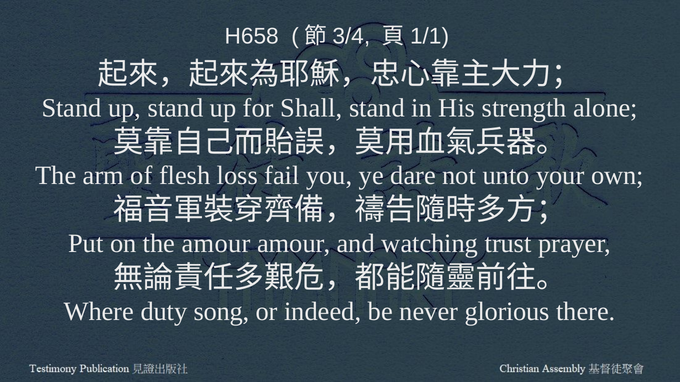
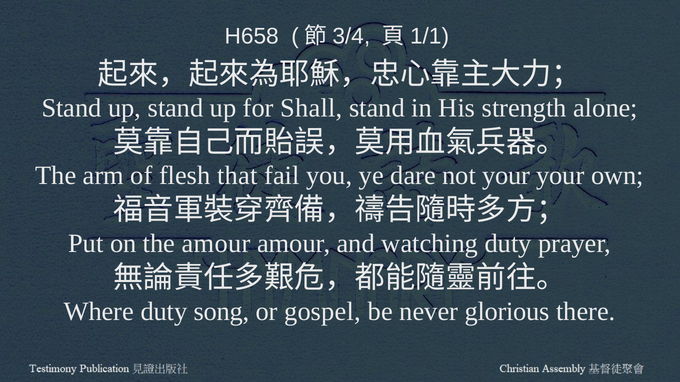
loss: loss -> that (237, 176)
not unto: unto -> your (506, 176)
watching trust: trust -> duty (508, 244)
indeed: indeed -> gospel (323, 312)
